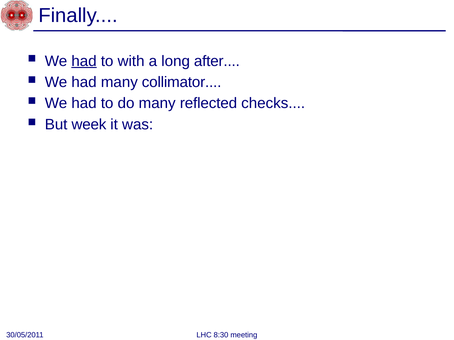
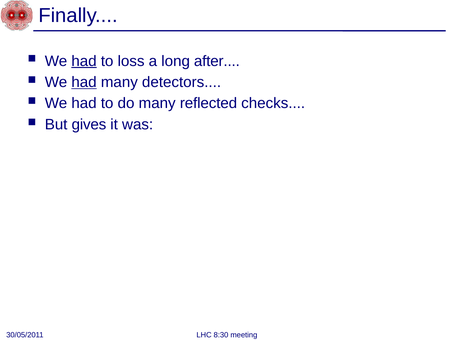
with: with -> loss (131, 61)
had underline: none -> present (84, 82)
collimator: collimator -> detectors (182, 82)
week: week -> gives (89, 125)
